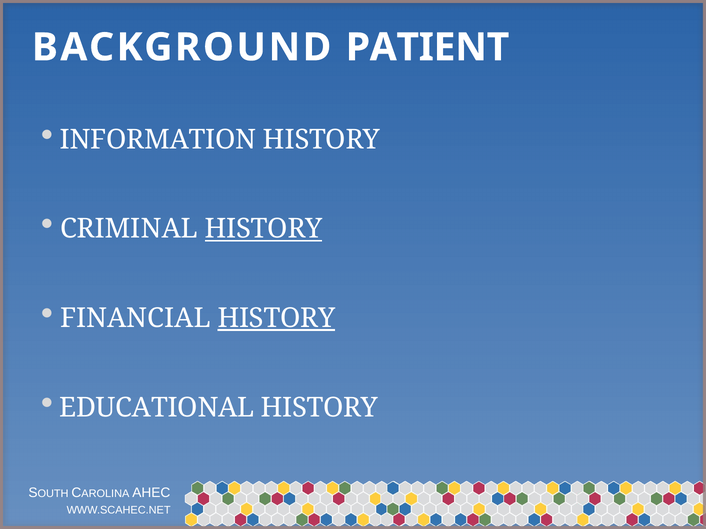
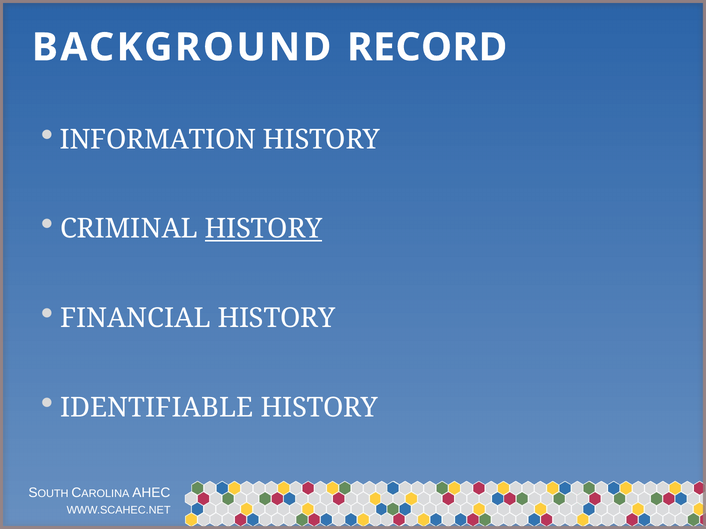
PATIENT: PATIENT -> RECORD (427, 47)
HISTORY underline: present -> none (276, 318)
EDUCATIONAL: EDUCATIONAL -> IDENTIFIABLE (157, 408)
